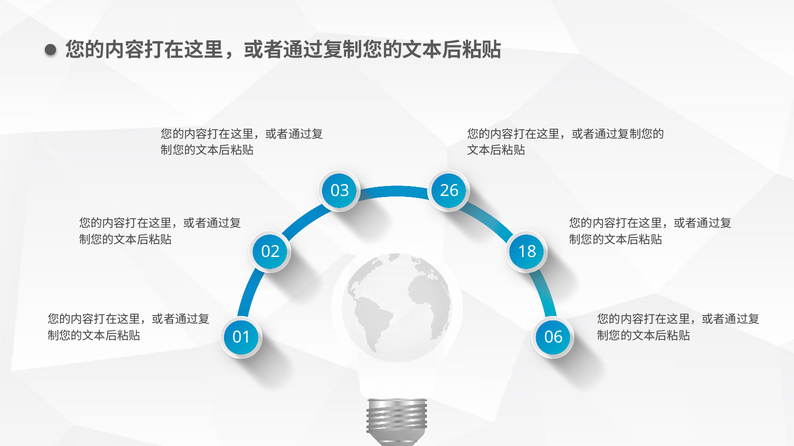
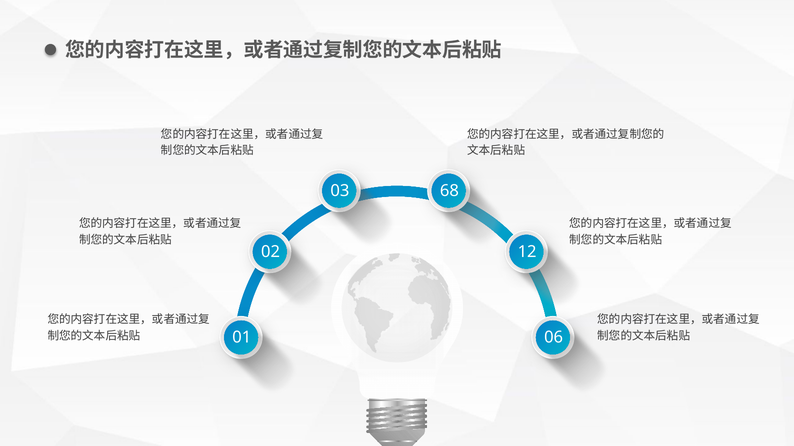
26: 26 -> 68 (449, 191)
18: 18 -> 12 (527, 252)
